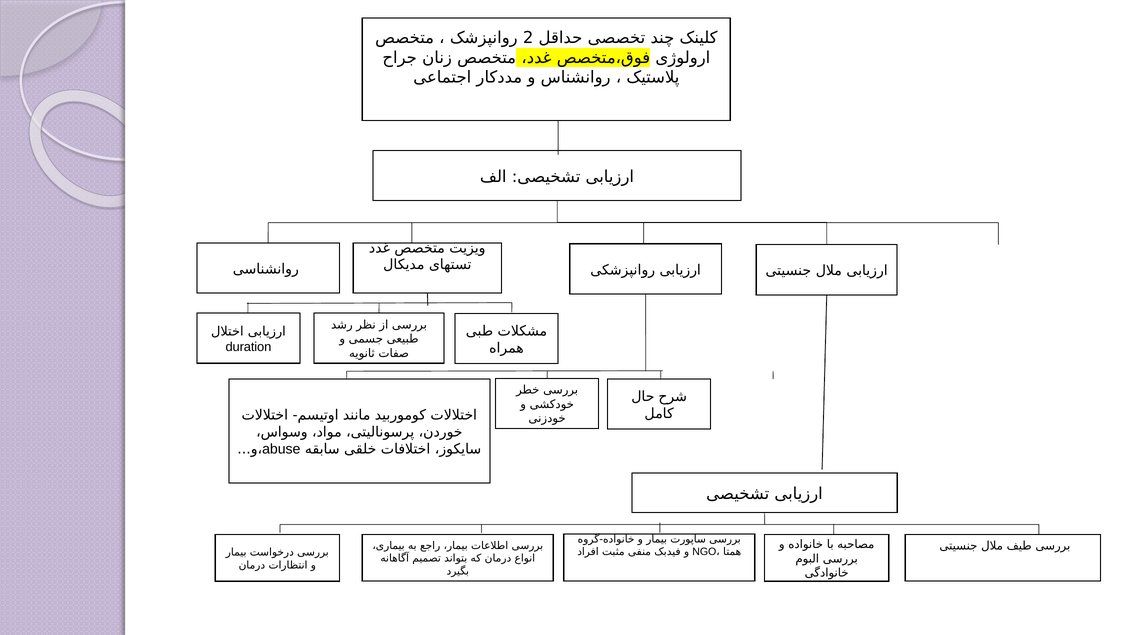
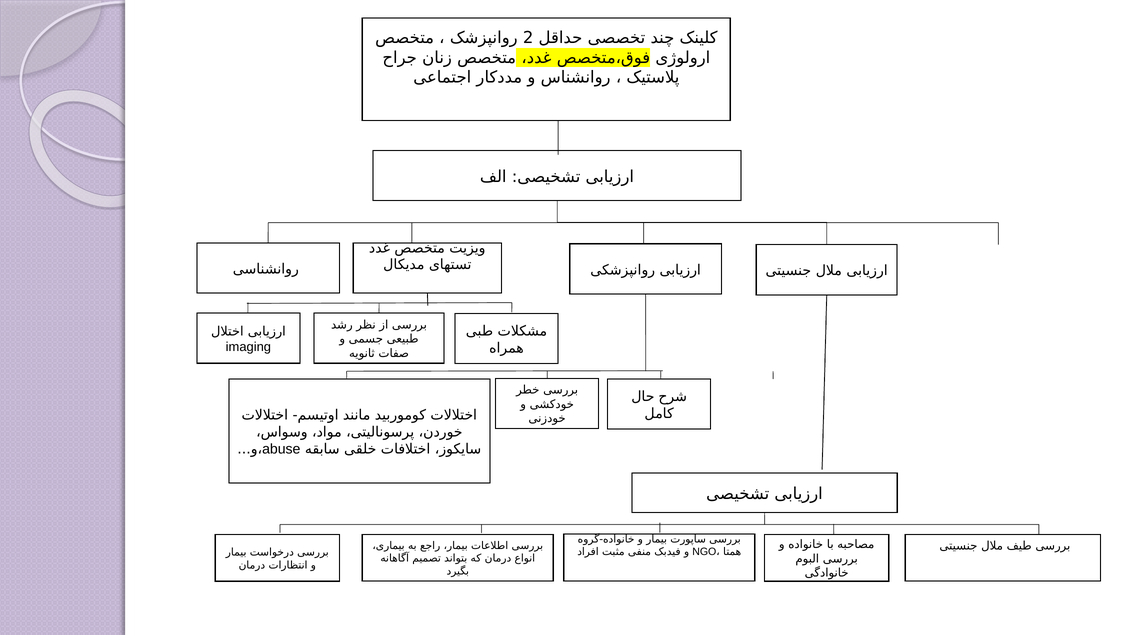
duration: duration -> imaging (248, 347)
